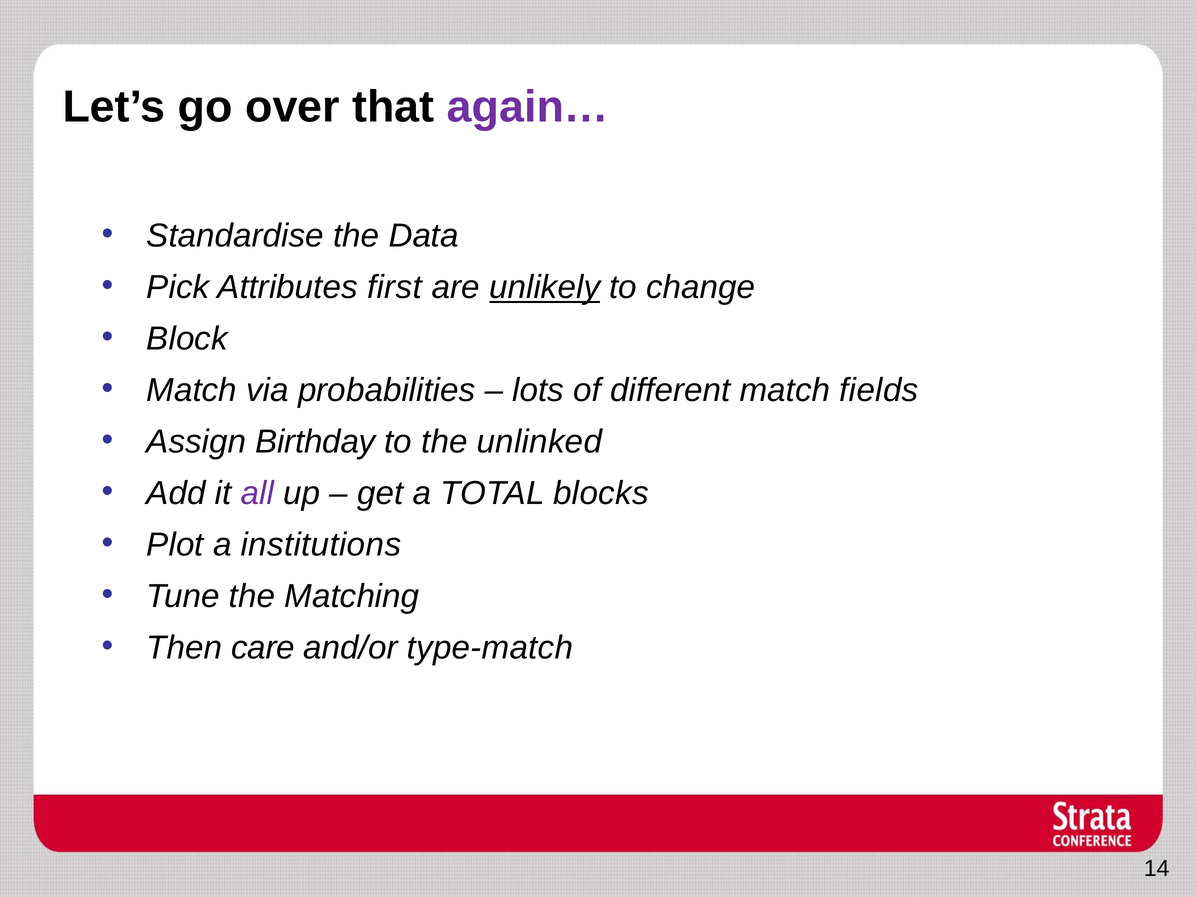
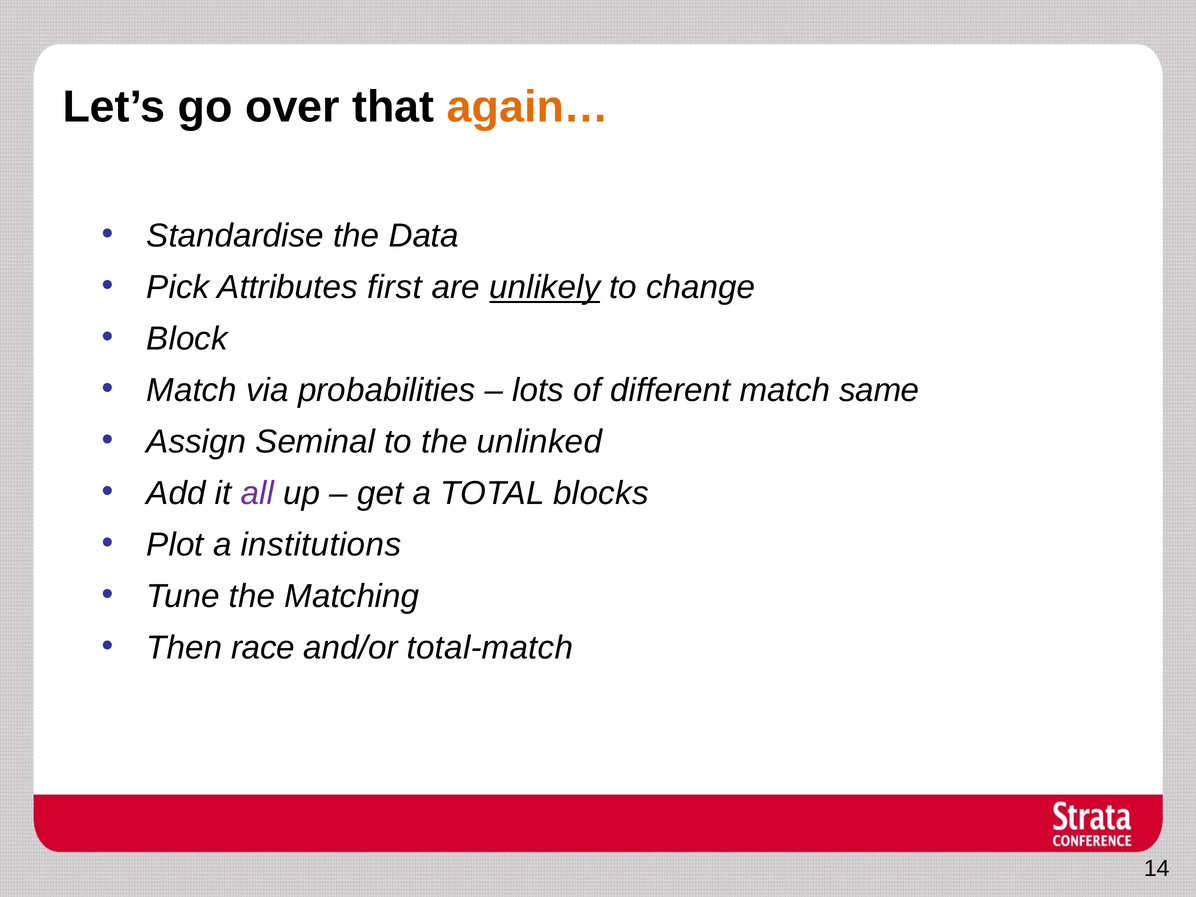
again… colour: purple -> orange (528, 107)
fields: fields -> same (879, 390)
Birthday: Birthday -> Seminal (315, 442)
care: care -> race (263, 648)
type-match: type-match -> total-match (490, 648)
